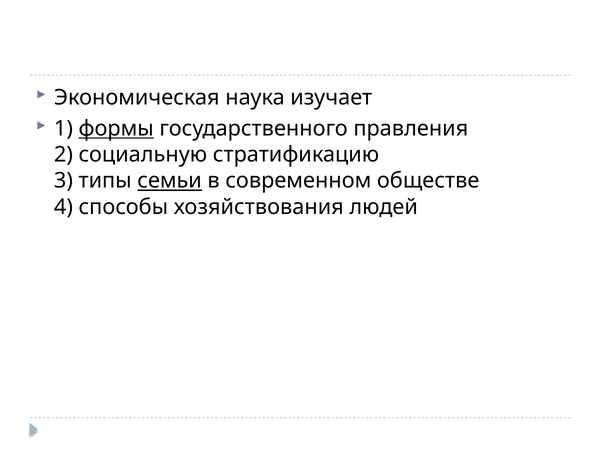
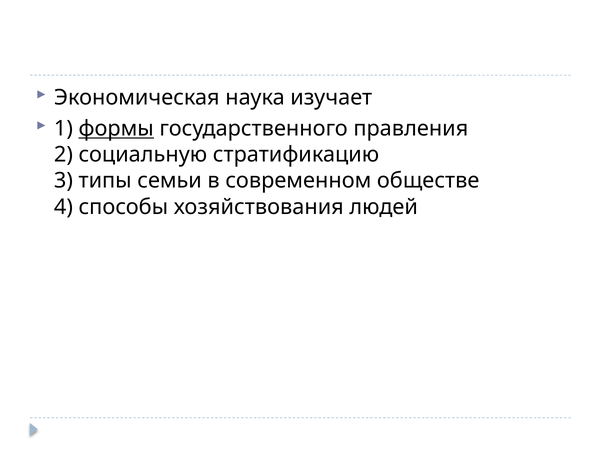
семьи underline: present -> none (170, 181)
